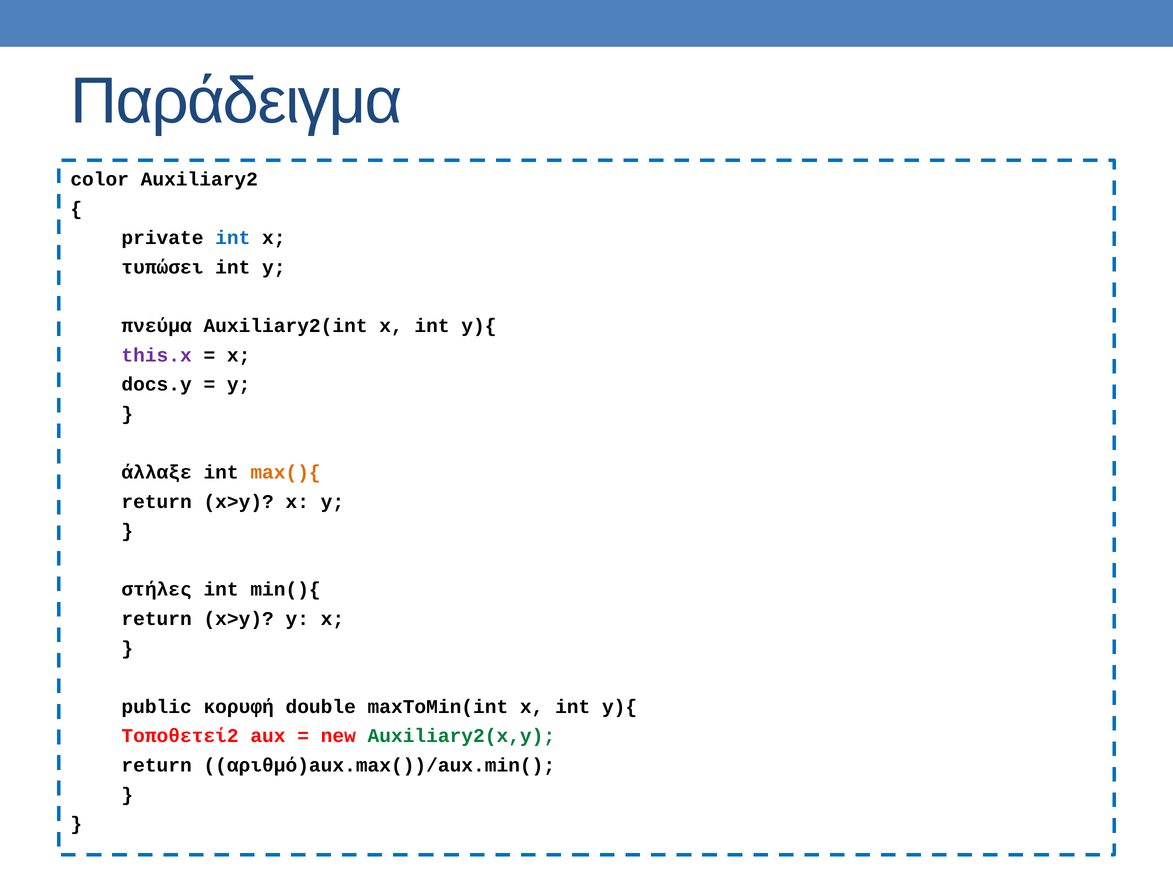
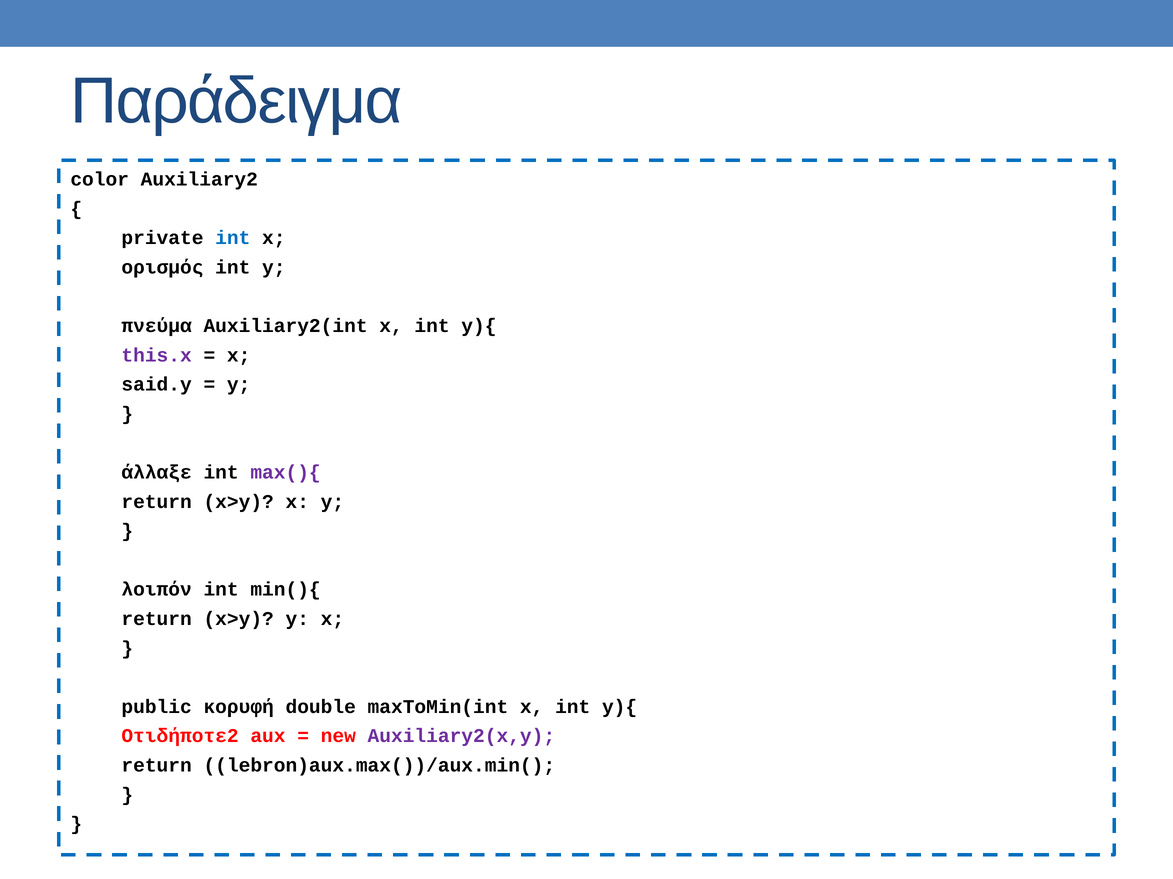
τυπώσει: τυπώσει -> ορισμός (162, 267)
docs.y: docs.y -> said.y (157, 385)
max(){ colour: orange -> purple (286, 473)
στήλες: στήλες -> λοιπόν (157, 590)
Τοποθετεί2: Τοποθετεί2 -> Οτιδήποτε2 (180, 737)
Auxiliary2(x,y colour: green -> purple (461, 737)
αριθμό)aux.max())/aux.min(: αριθμό)aux.max())/aux.min( -> lebron)aux.max())/aux.min( (379, 766)
